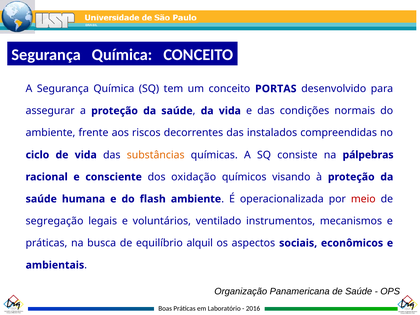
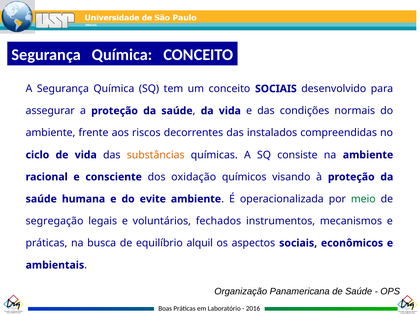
conceito PORTAS: PORTAS -> SOCIAIS (276, 89)
na pálpebras: pálpebras -> ambiente (368, 155)
flash: flash -> evite (153, 199)
meio colour: red -> green (363, 199)
ventilado: ventilado -> fechados (219, 221)
